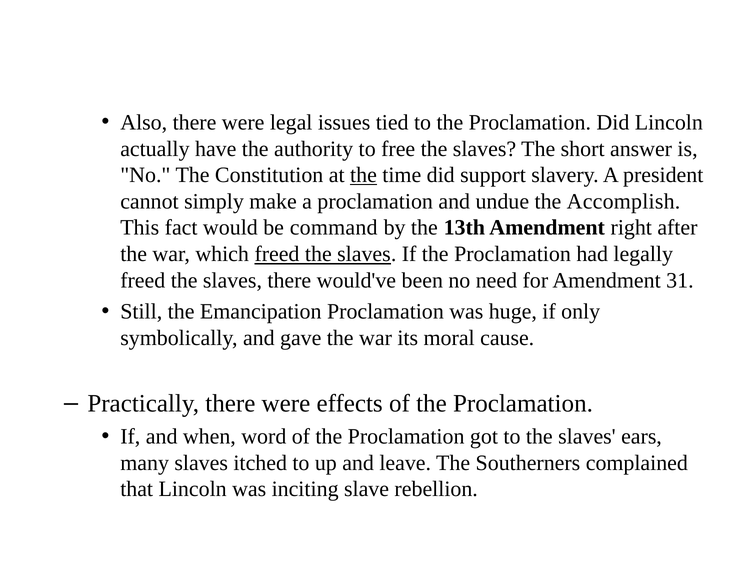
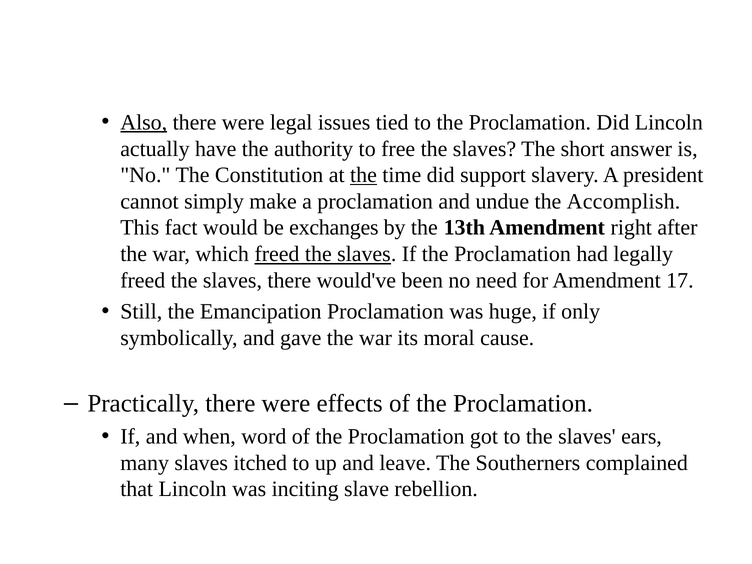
Also underline: none -> present (144, 122)
command: command -> exchanges (334, 228)
31: 31 -> 17 (680, 280)
